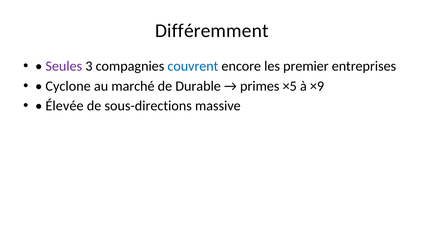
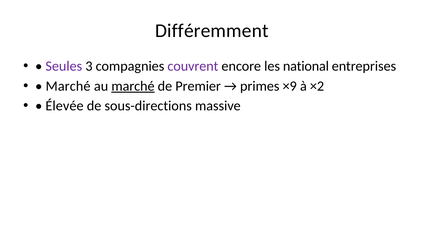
couvrent colour: blue -> purple (193, 66)
premier: premier -> national (306, 66)
Cyclone: Cyclone -> Marché (68, 86)
marché underline: none -> present (133, 86)
Durable: Durable -> Premier (198, 86)
×5: ×5 -> ×9 (290, 86)
×9: ×9 -> ×2 (317, 86)
